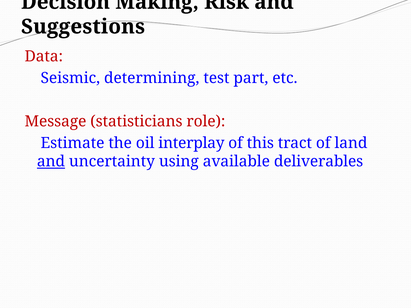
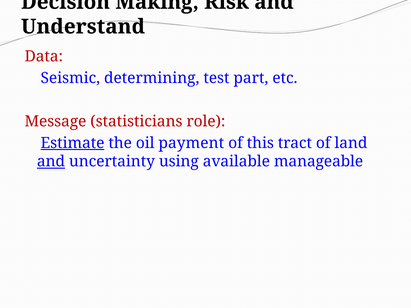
Suggestions: Suggestions -> Understand (83, 27)
Estimate underline: none -> present (73, 143)
interplay: interplay -> payment (191, 143)
deliverables: deliverables -> manageable (319, 162)
